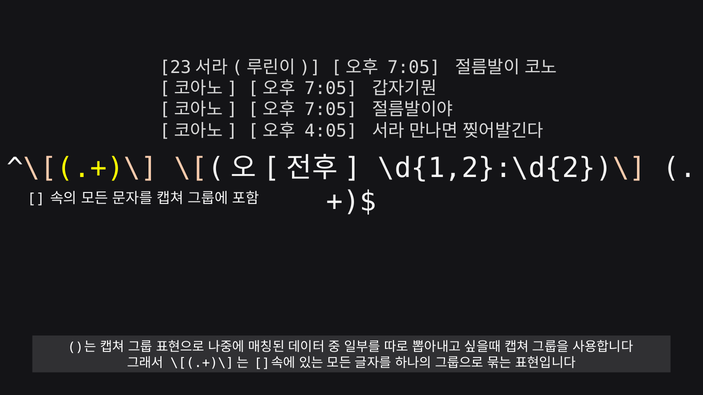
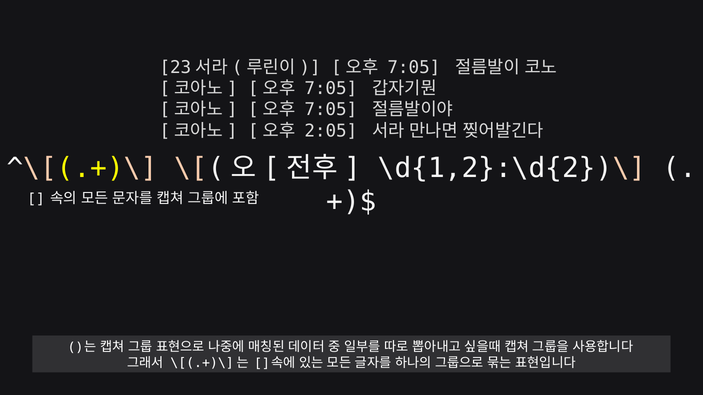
4:05: 4:05 -> 2:05 (331, 131)
